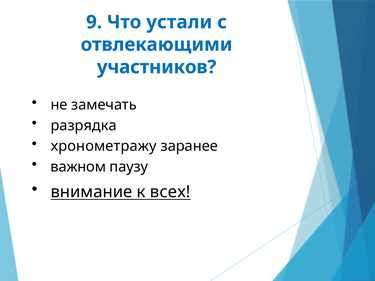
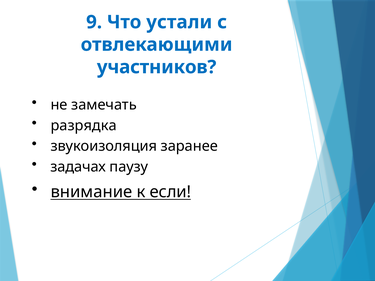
хронометражу: хронометражу -> звукоизоляция (104, 146)
важном: важном -> задачах (78, 167)
всех: всех -> если (170, 192)
